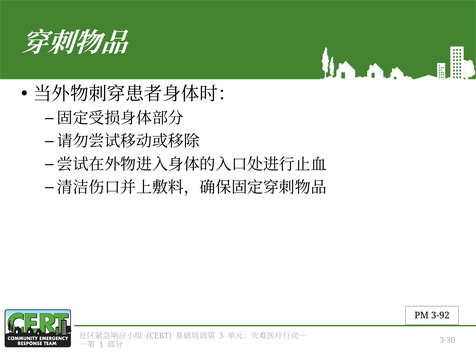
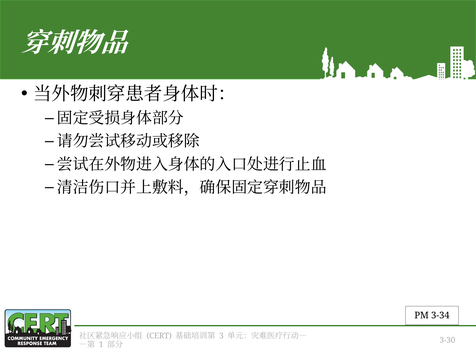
3-92: 3-92 -> 3-34 (440, 315)
